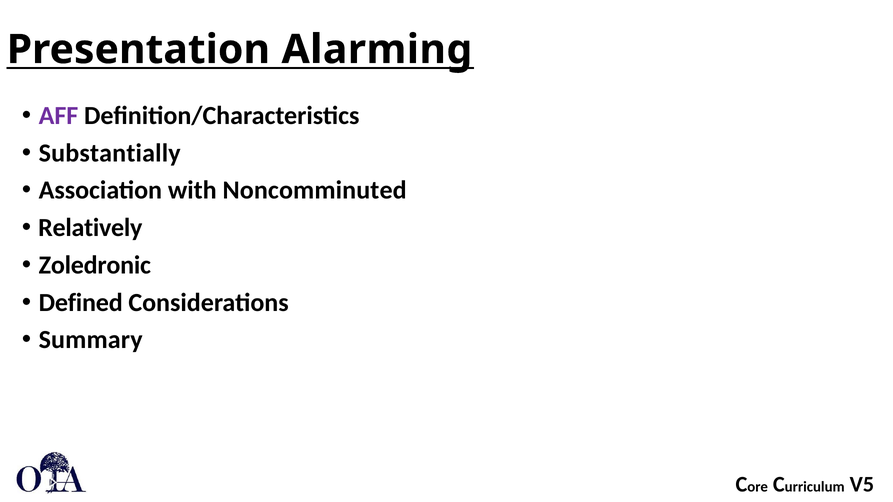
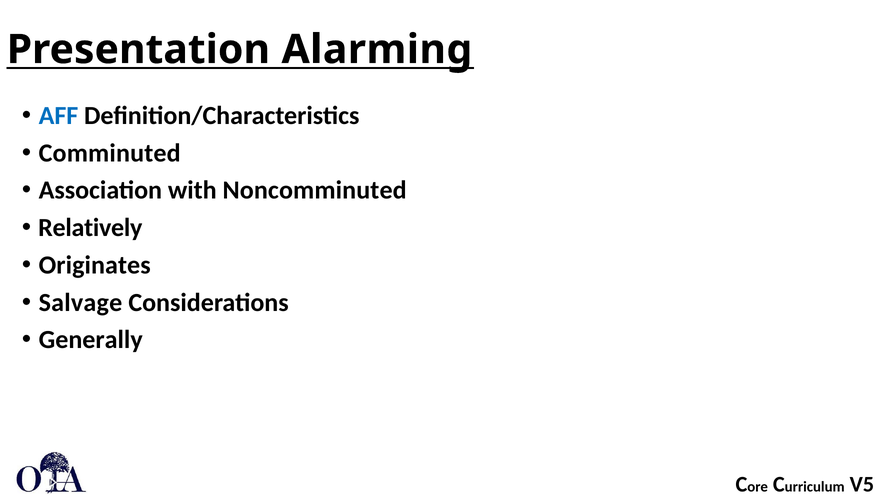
AFF colour: purple -> blue (58, 116)
Substantially: Substantially -> Comminuted (110, 153)
Zoledronic: Zoledronic -> Originates (95, 265)
Defined: Defined -> Salvage (80, 303)
Summary: Summary -> Generally (91, 340)
